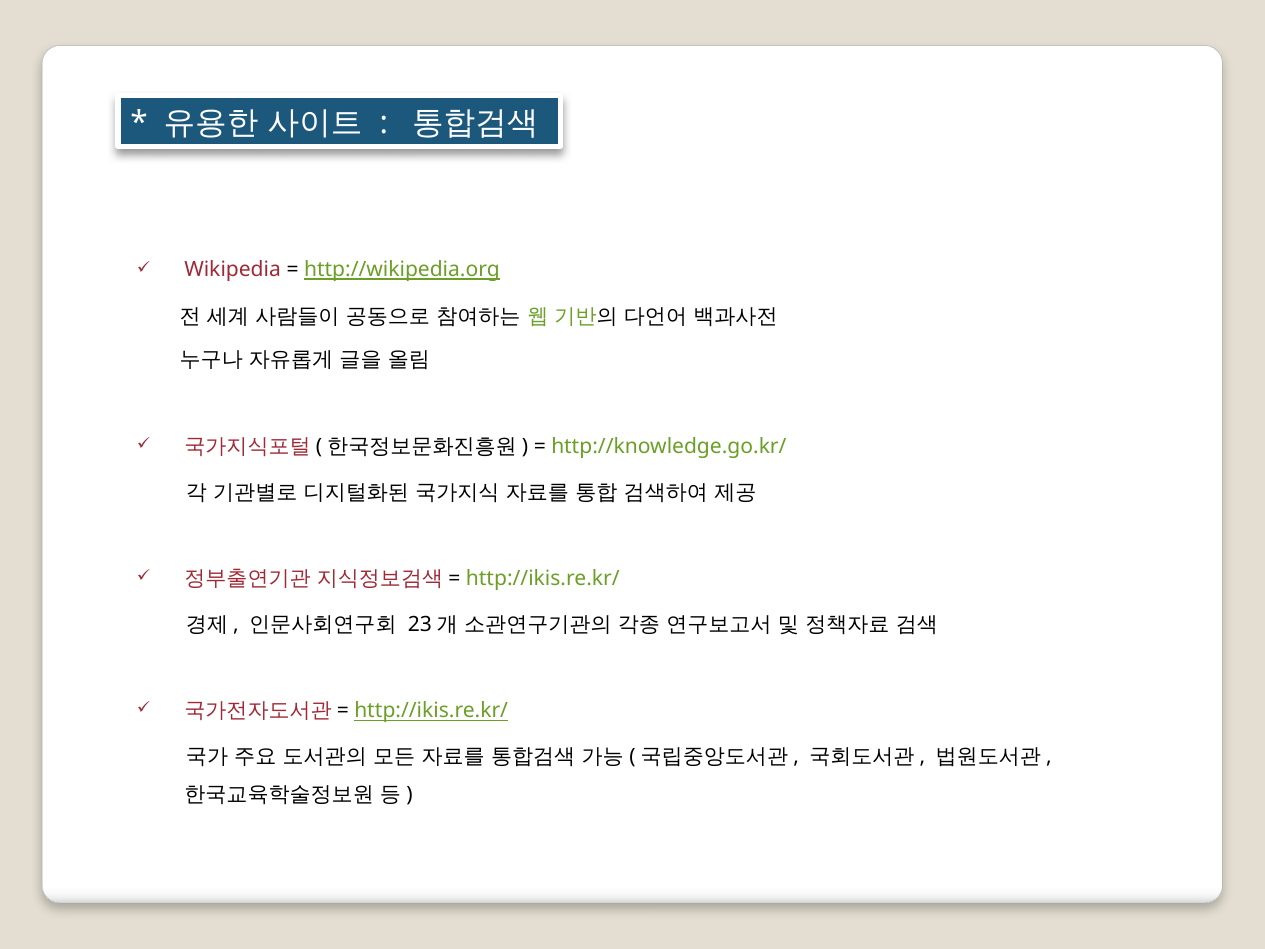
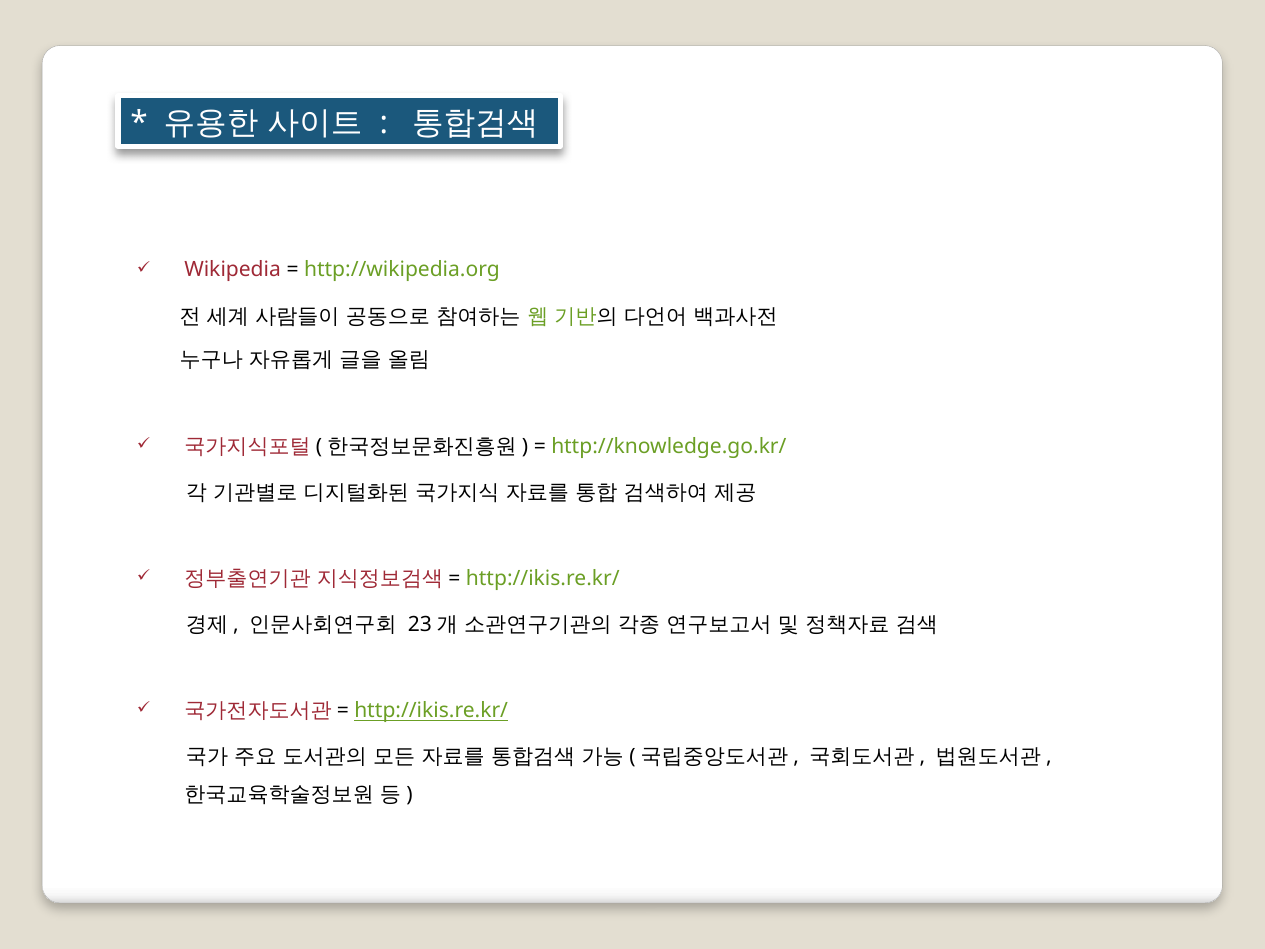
http://wikipedia.org underline: present -> none (402, 270)
